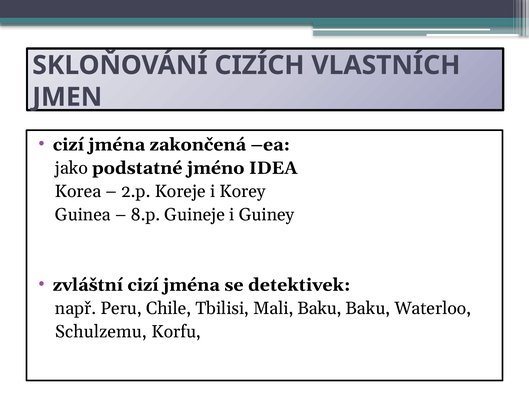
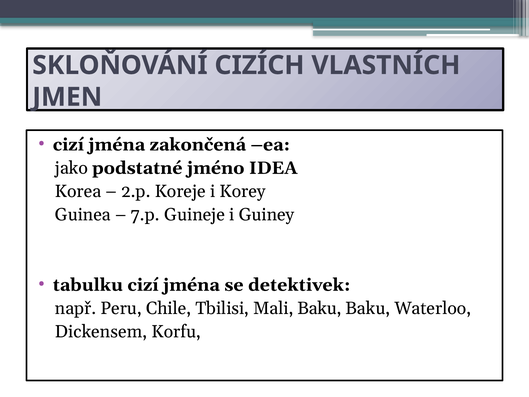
8.p: 8.p -> 7.p (145, 215)
zvláštní: zvláštní -> tabulku (88, 285)
Schulzemu: Schulzemu -> Dickensem (101, 331)
